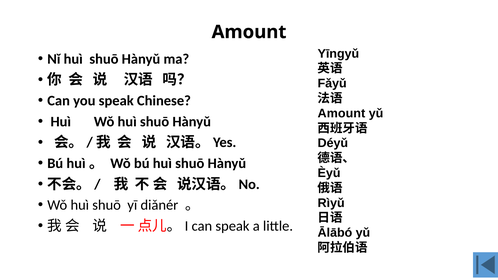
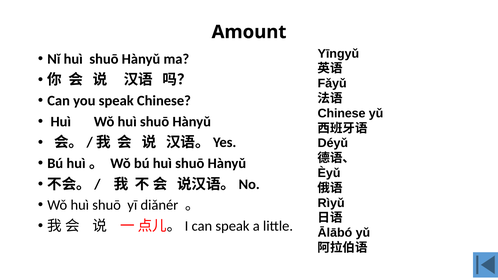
Amount: Amount -> Chinese (342, 113)
